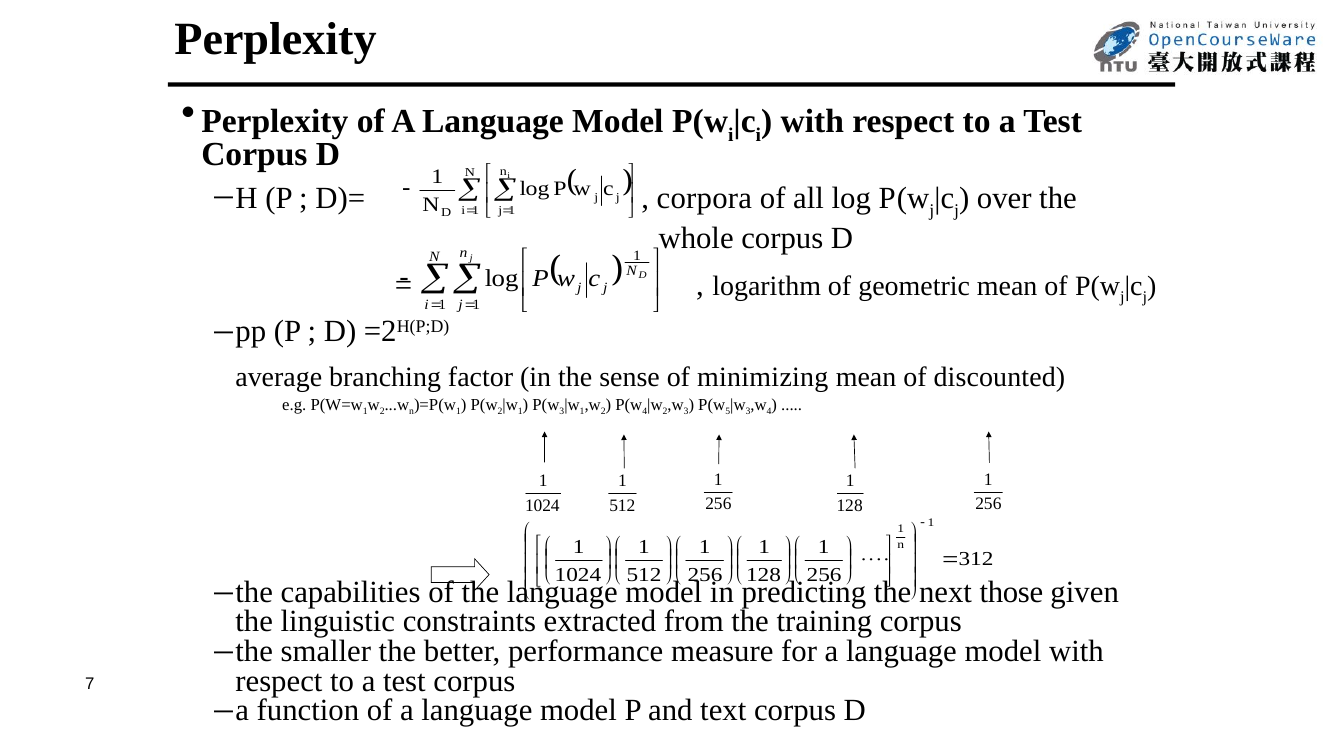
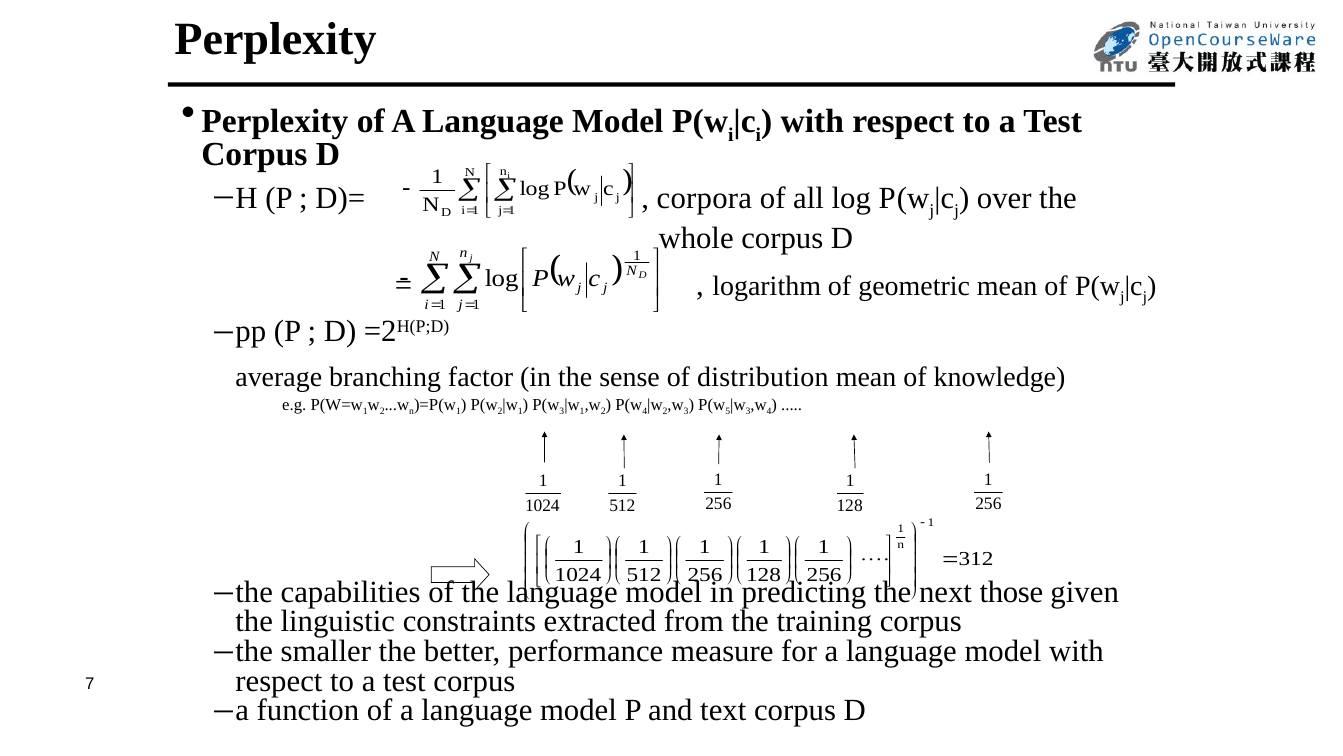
minimizing: minimizing -> distribution (763, 377)
discounted: discounted -> knowledge (1000, 377)
